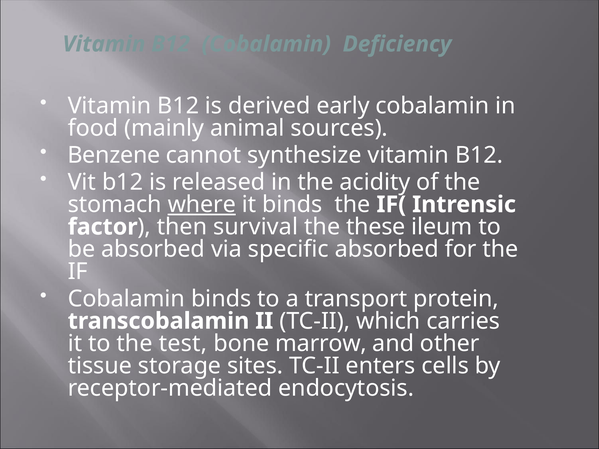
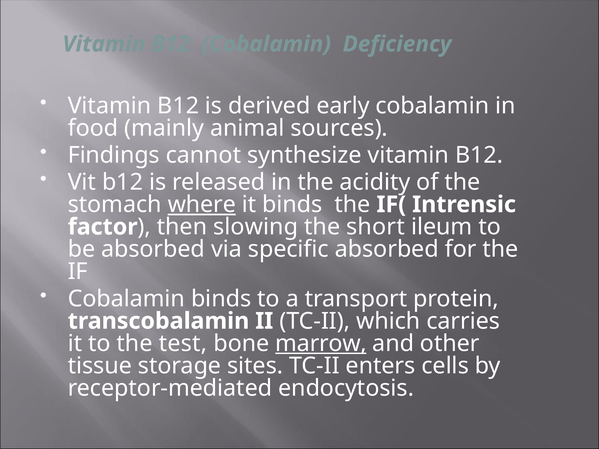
Benzene: Benzene -> Findings (114, 155)
survival: survival -> slowing (256, 227)
these: these -> short (376, 227)
marrow underline: none -> present (321, 344)
